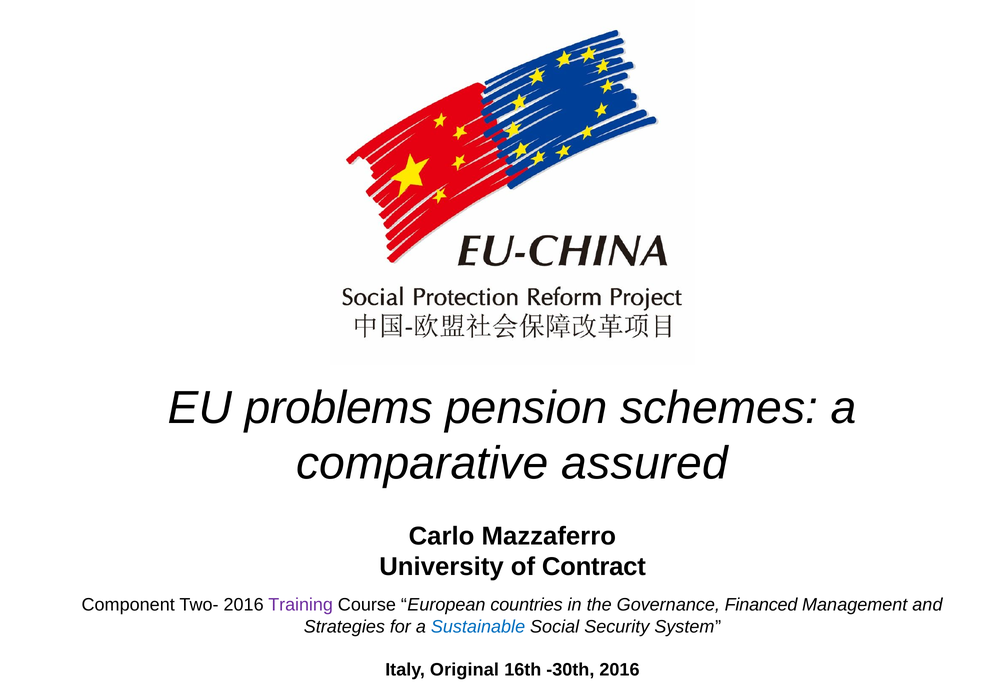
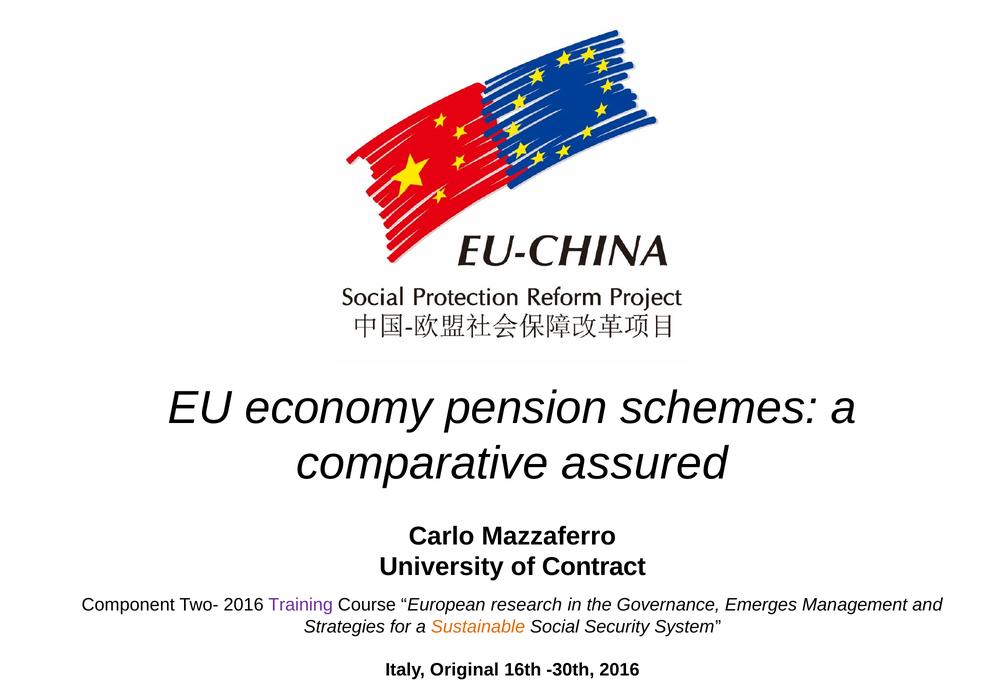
problems: problems -> economy (339, 407)
countries: countries -> research (526, 604)
Financed: Financed -> Emerges (761, 604)
Sustainable colour: blue -> orange (478, 626)
